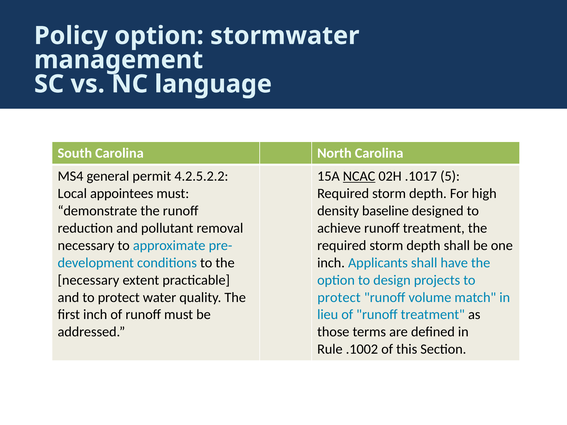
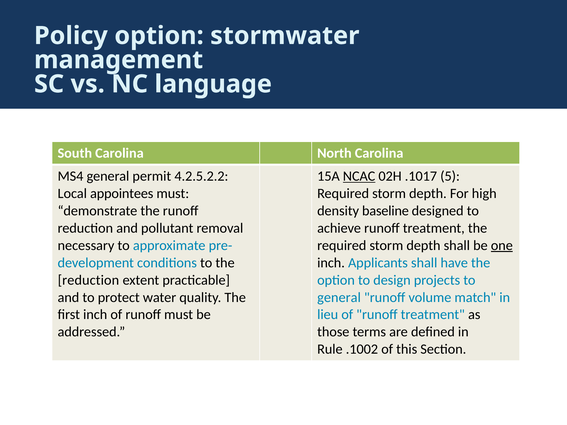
one underline: none -> present (502, 246)
necessary: necessary -> reduction (88, 280)
protect: protect -> general (339, 298)
